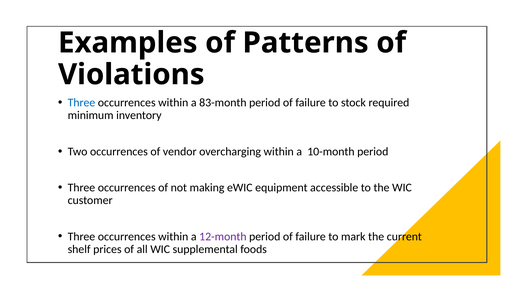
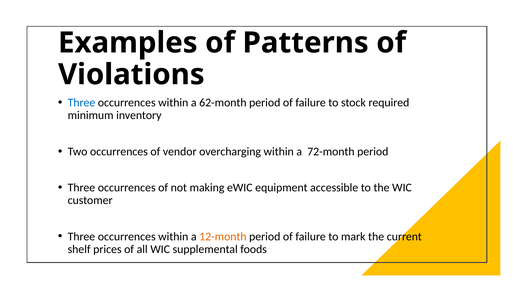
83-month: 83-month -> 62-month (223, 103)
10-month: 10-month -> 72-month (331, 152)
12-month colour: purple -> orange (223, 237)
